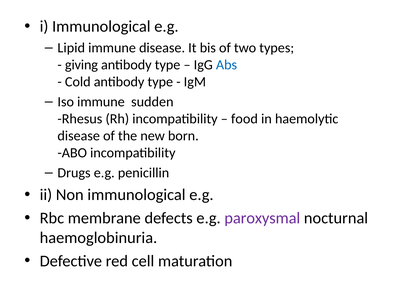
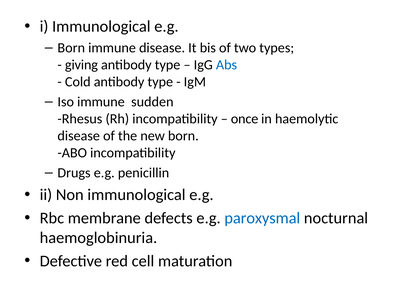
Lipid: Lipid -> Born (71, 48)
food: food -> once (245, 119)
paroxysmal colour: purple -> blue (262, 218)
